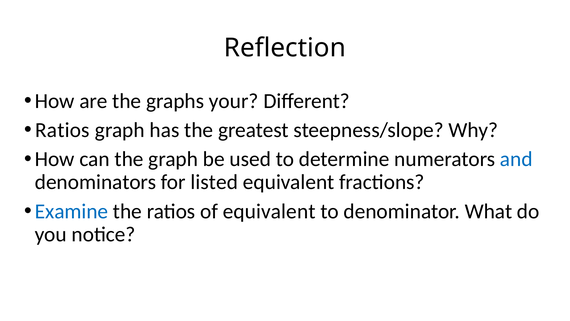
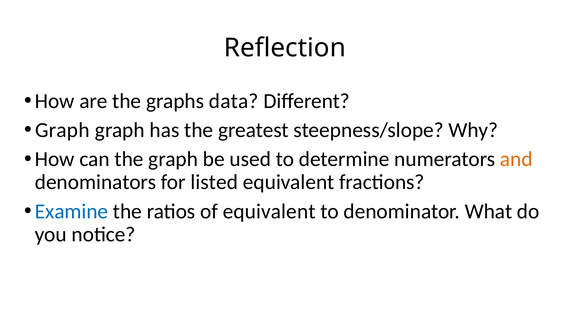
your: your -> data (234, 101)
Ratios: Ratios -> Graph (62, 130)
and colour: blue -> orange (516, 159)
